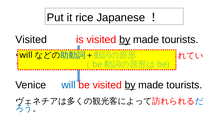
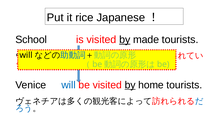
Visited: Visited -> School (31, 40)
be visited by made: made -> home (151, 85)
